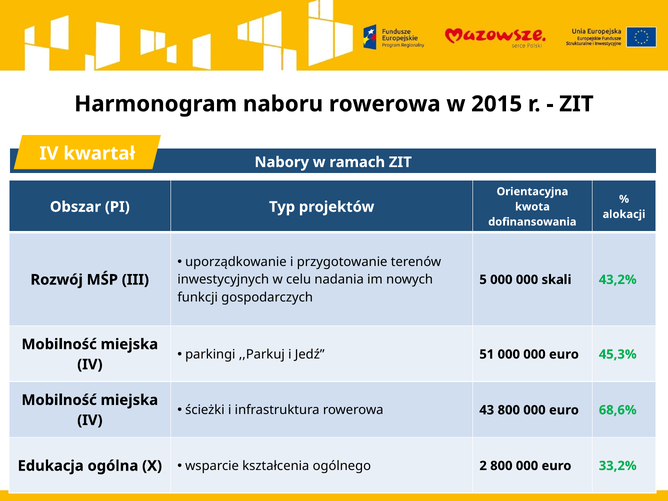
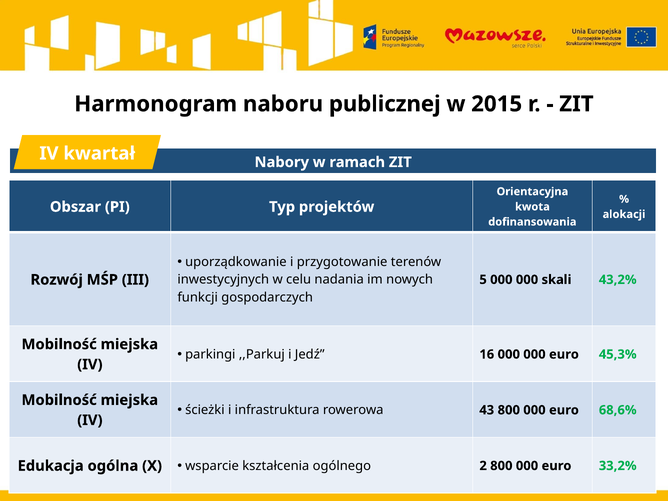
naboru rowerowa: rowerowa -> publicznej (385, 104)
51: 51 -> 16 (487, 354)
